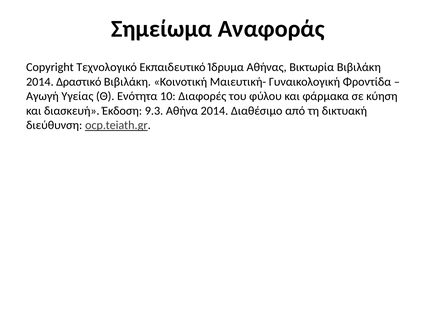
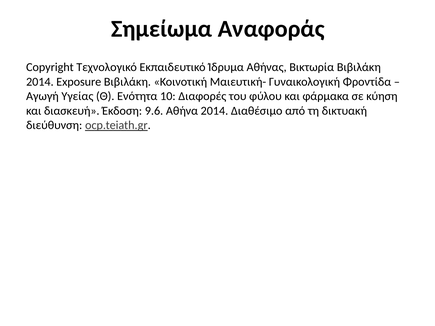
Δραστικό: Δραστικό -> Exposure (79, 82)
9.3: 9.3 -> 9.6 (154, 111)
